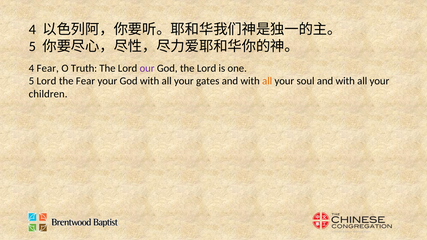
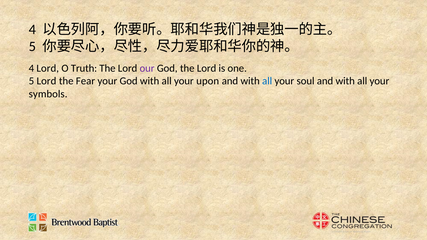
4 Fear: Fear -> Lord (48, 68)
gates: gates -> upon (208, 81)
all colour: orange -> blue (267, 81)
children: children -> symbols (48, 94)
